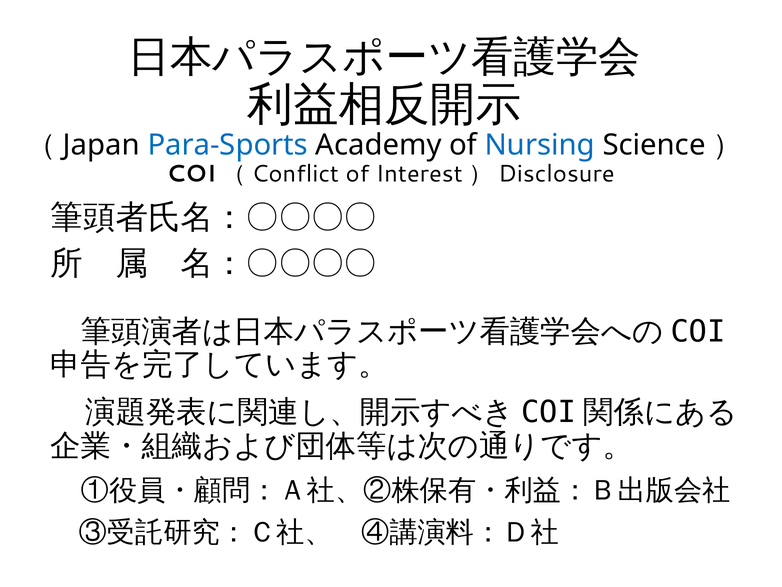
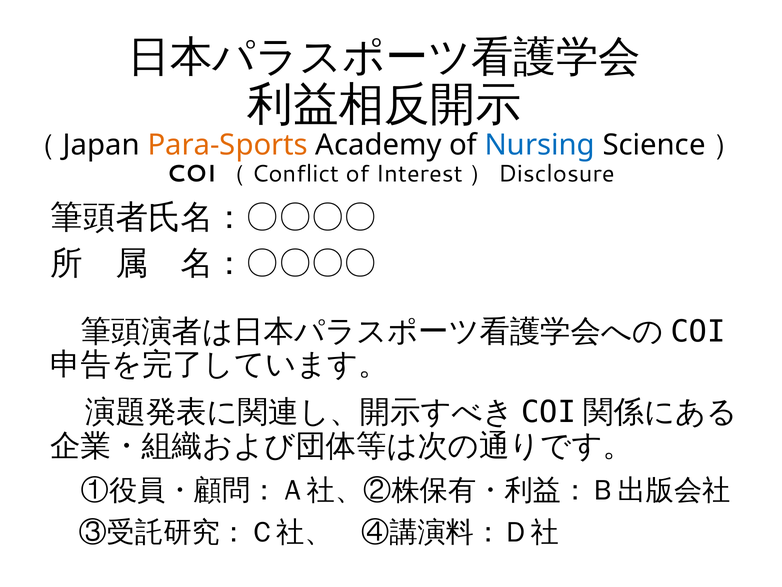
Para-Sports colour: blue -> orange (228, 145)
